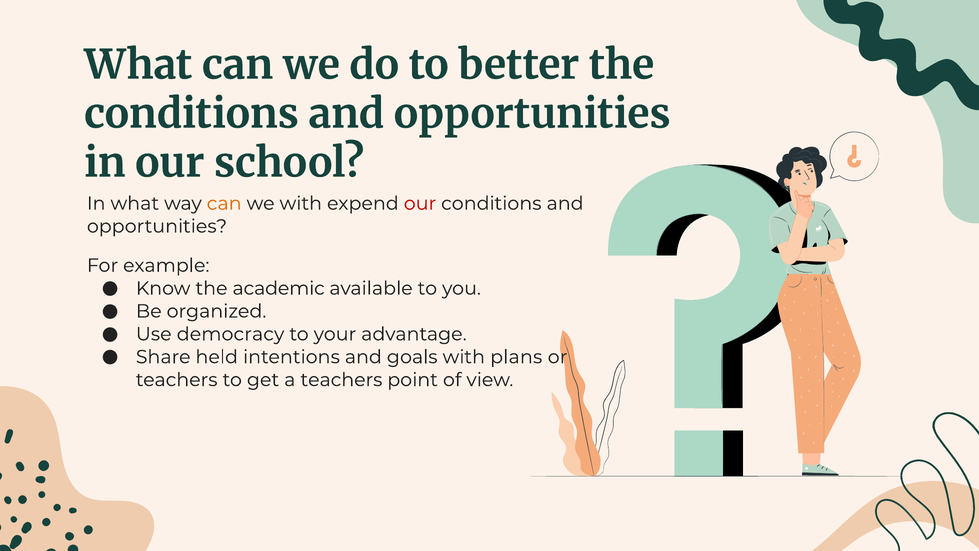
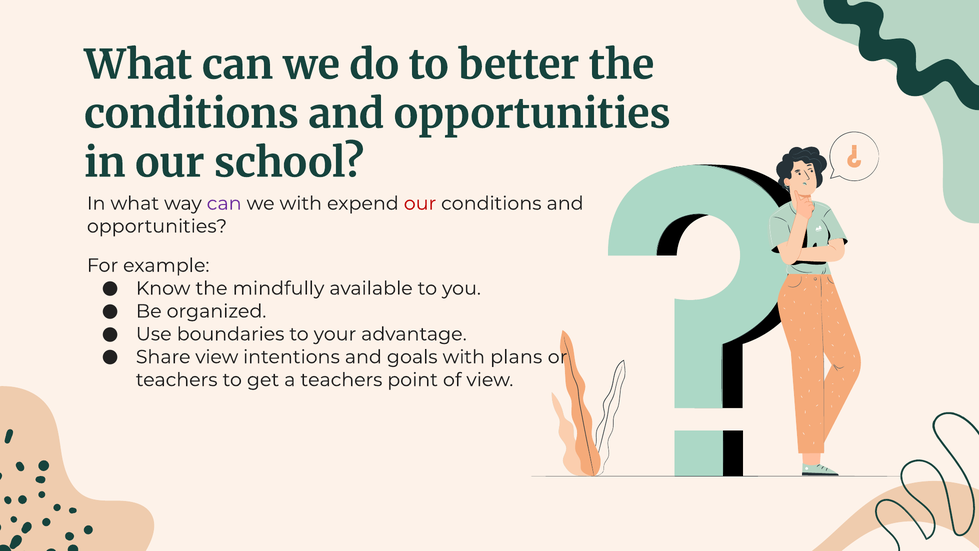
can colour: orange -> purple (224, 203)
academic: academic -> mindfully (279, 288)
democracy: democracy -> boundaries (231, 334)
Share held: held -> view (217, 357)
